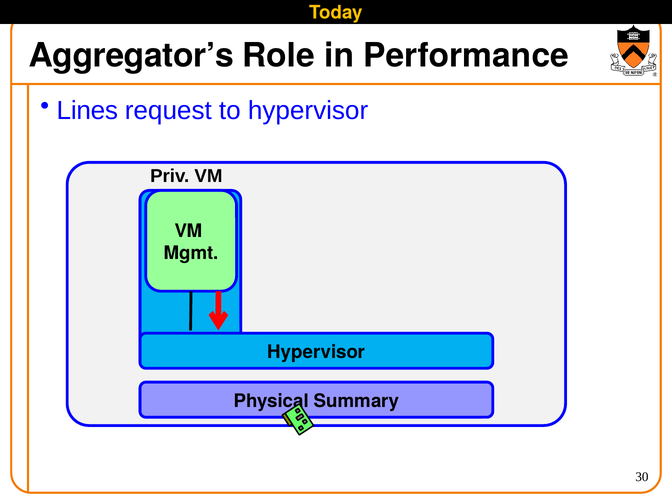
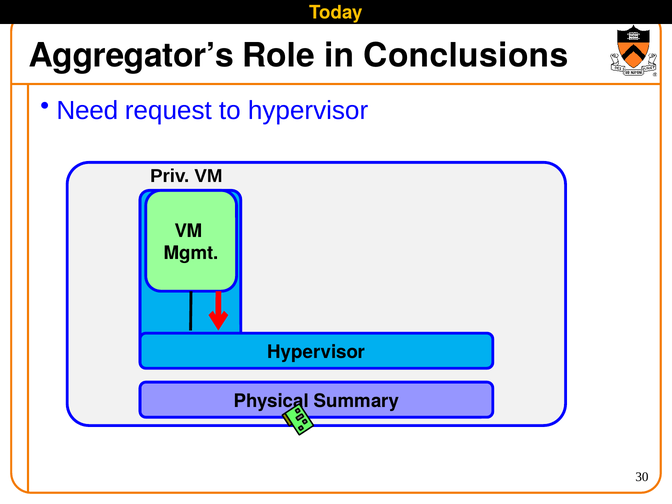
Performance: Performance -> Conclusions (466, 56)
Lines: Lines -> Need (87, 110)
